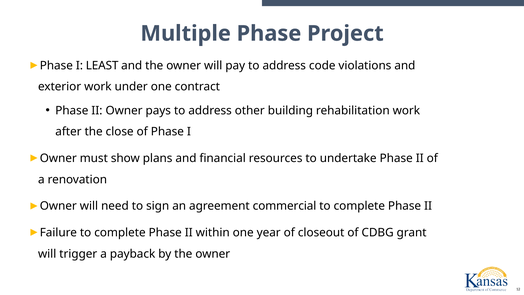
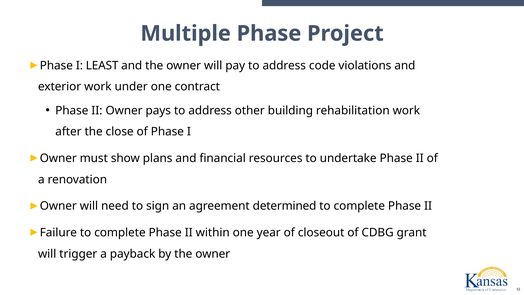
commercial: commercial -> determined (285, 206)
